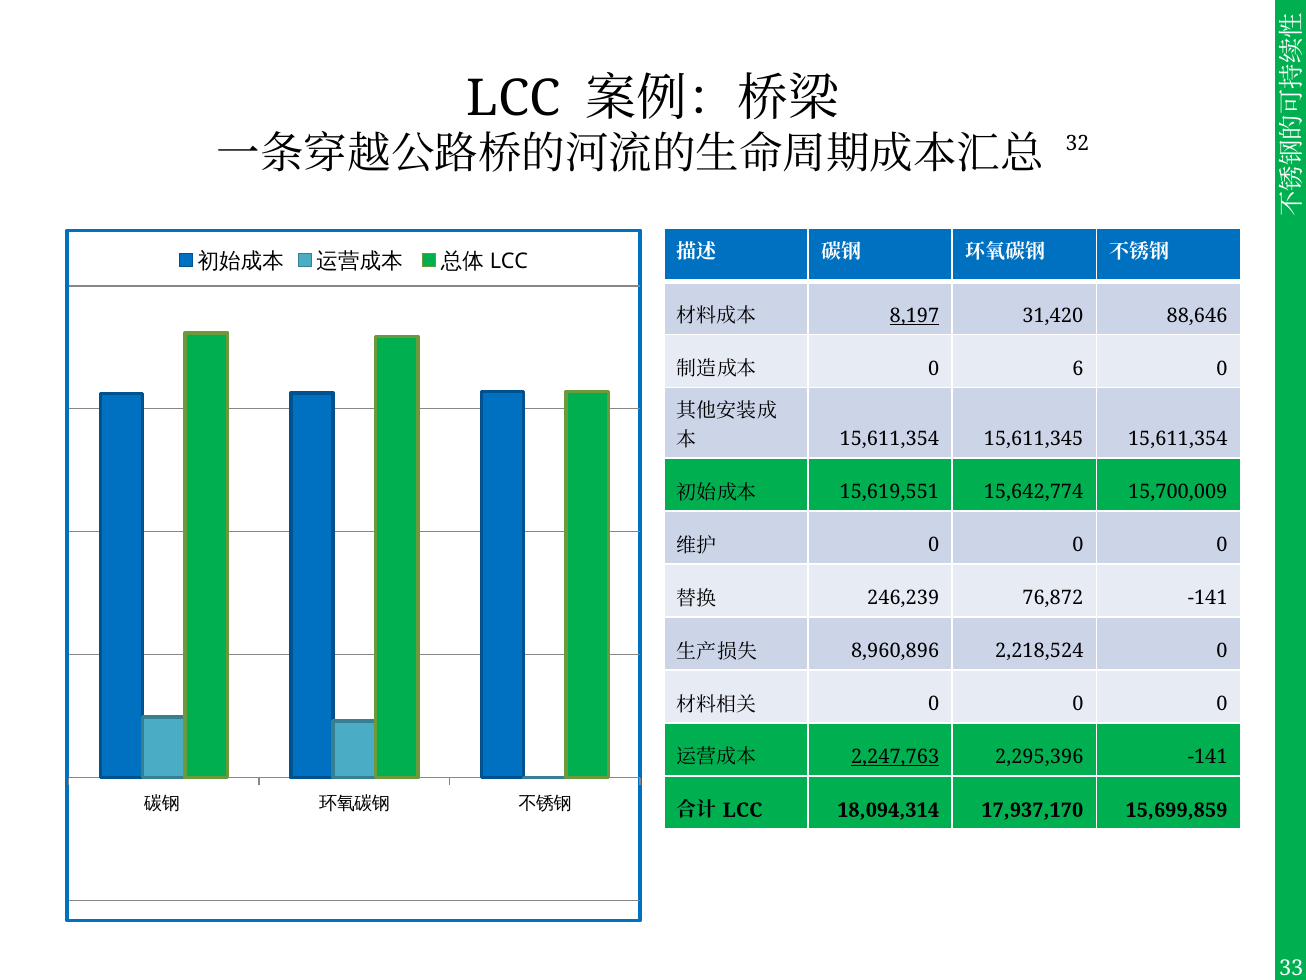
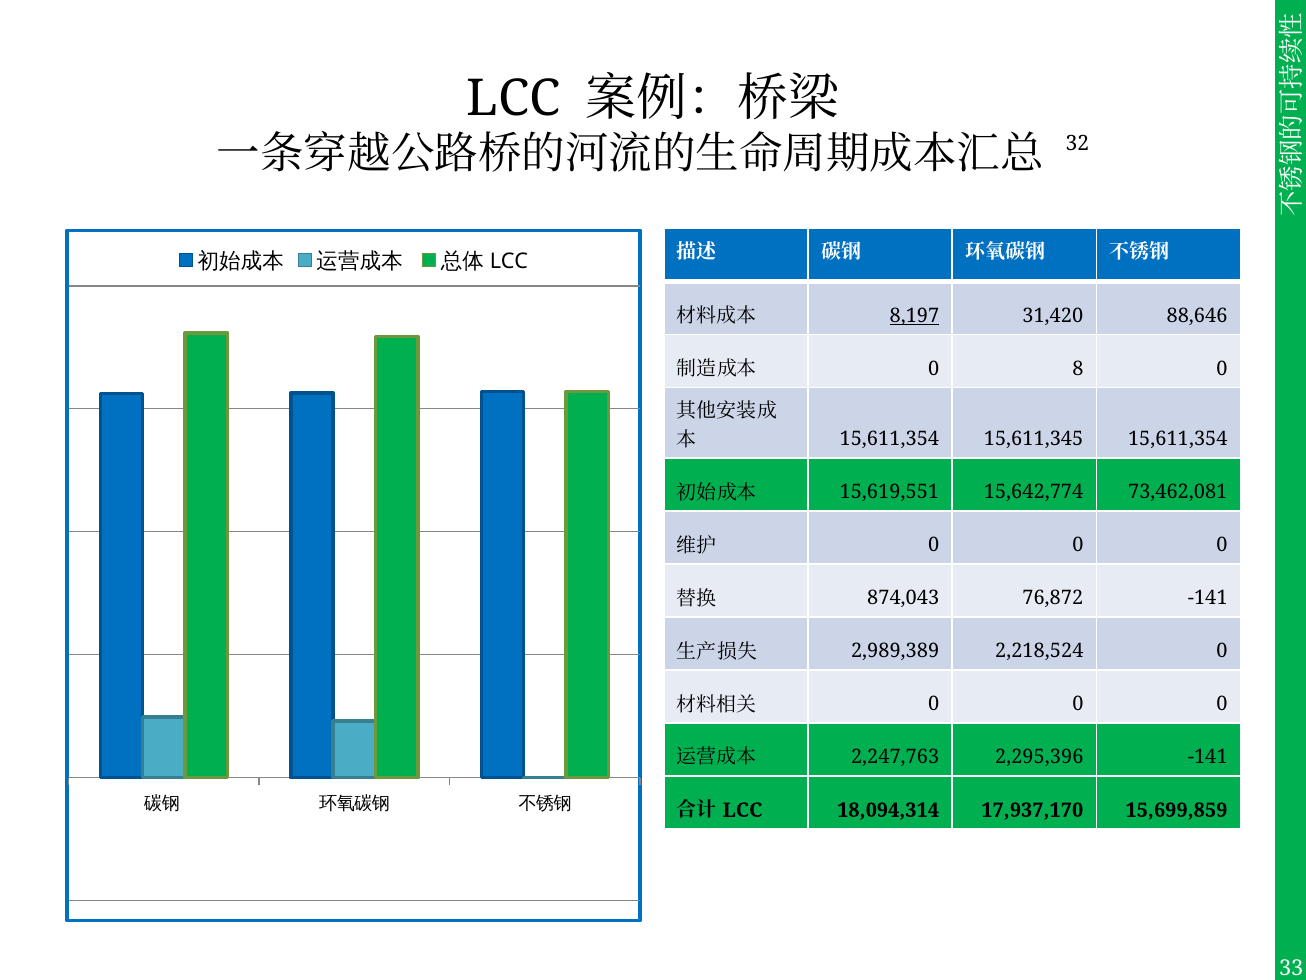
6: 6 -> 8 (1078, 368)
15,700,009: 15,700,009 -> 73,462,081 (1178, 492)
246,239: 246,239 -> 874,043 (903, 598)
8,960,896: 8,960,896 -> 2,989,389 (895, 651)
2,247,763 underline: present -> none (895, 757)
